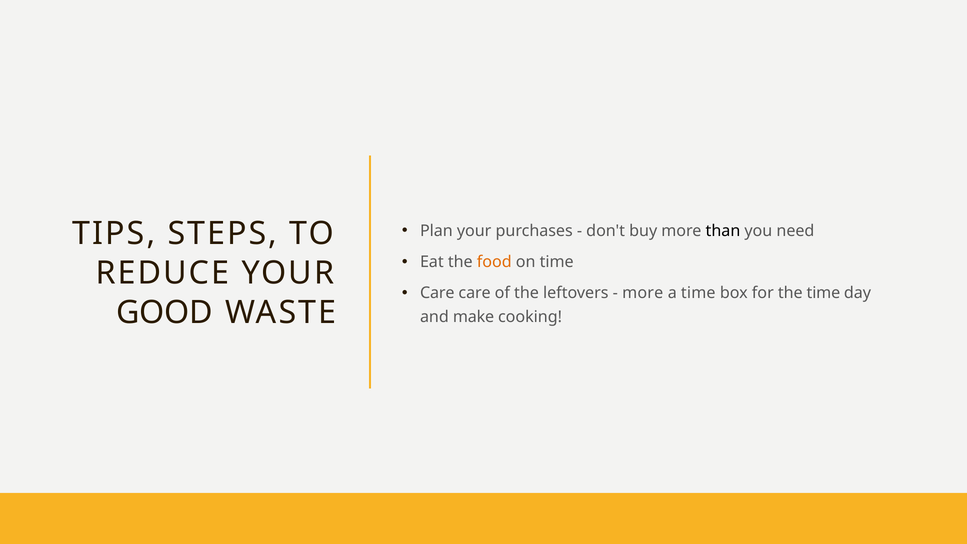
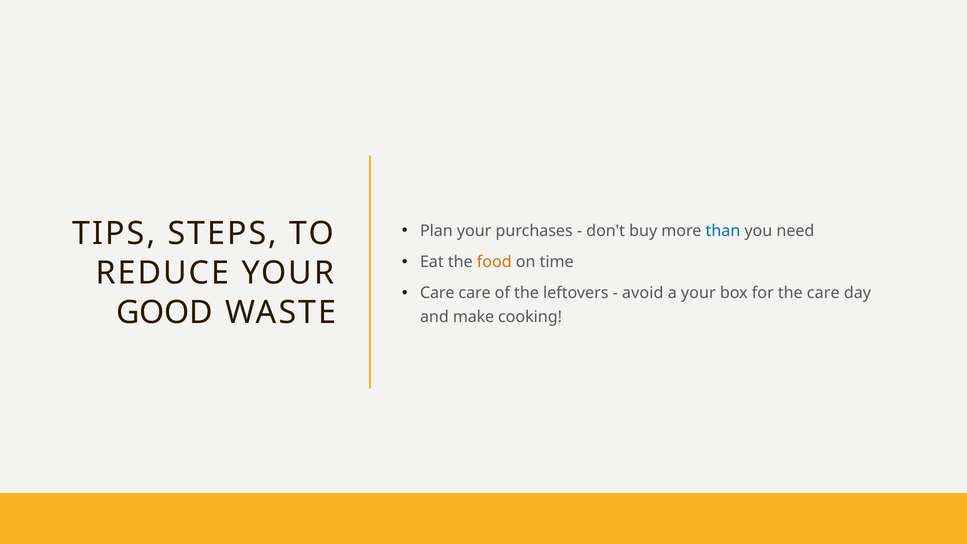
than colour: black -> blue (723, 231)
more: more -> avoid (643, 293)
a time: time -> your (698, 293)
the time: time -> care (823, 293)
